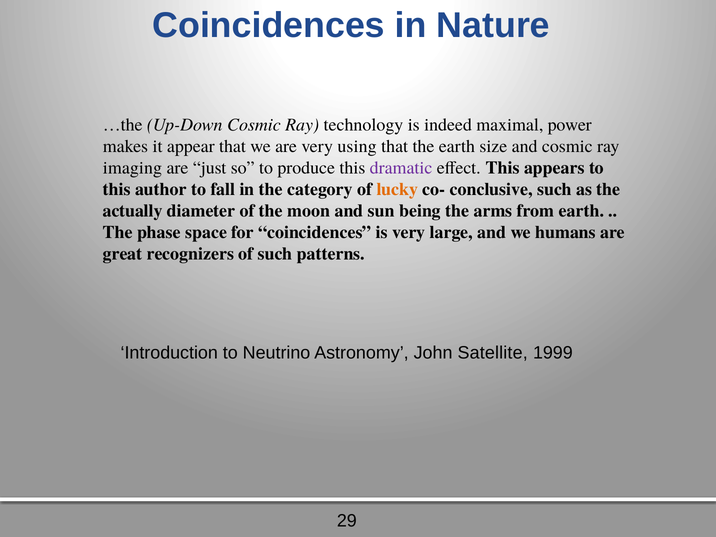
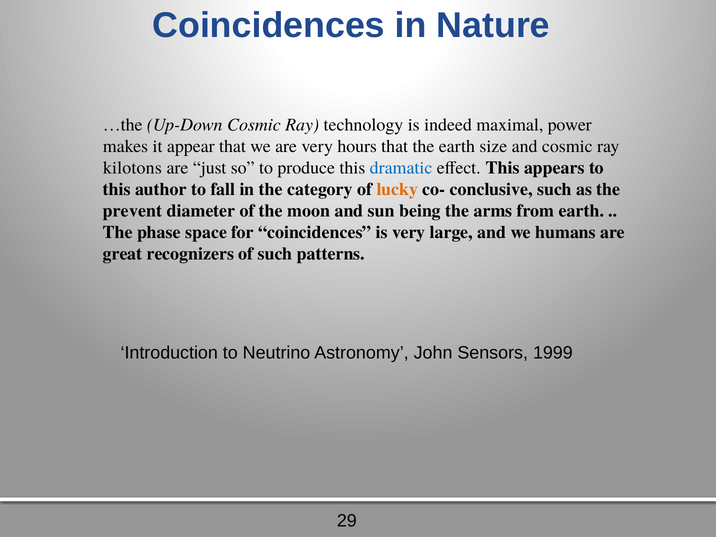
using: using -> hours (357, 146)
imaging: imaging -> kilotons (132, 168)
dramatic colour: purple -> blue (401, 168)
actually: actually -> prevent (133, 211)
Satellite: Satellite -> Sensors (493, 353)
